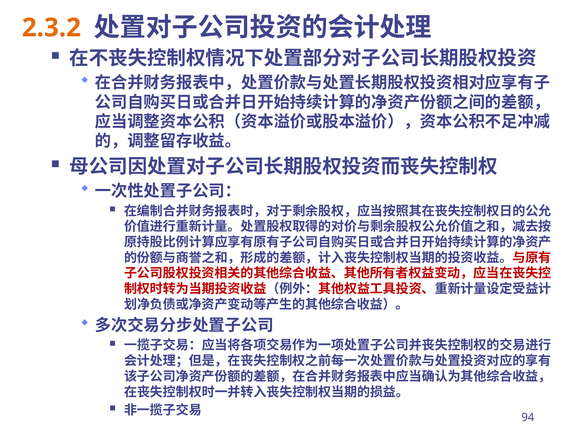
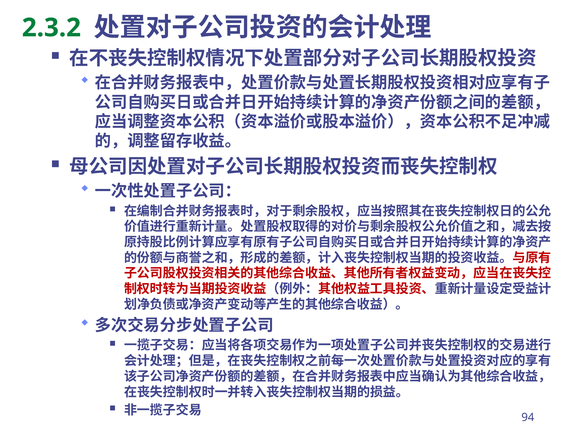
2.3.2 colour: orange -> green (51, 28)
